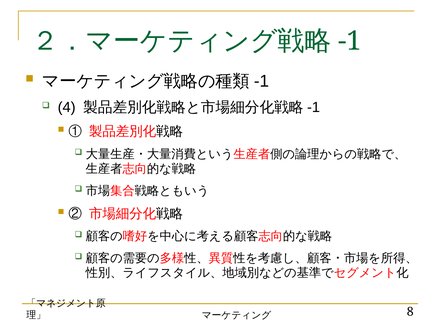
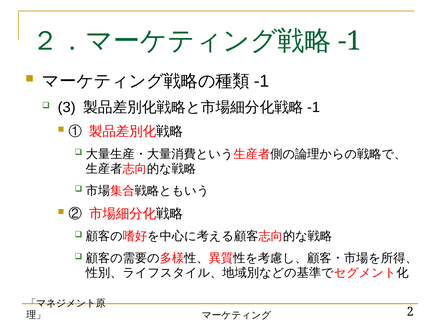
4: 4 -> 3 (67, 107)
8: 8 -> 2 (410, 312)
